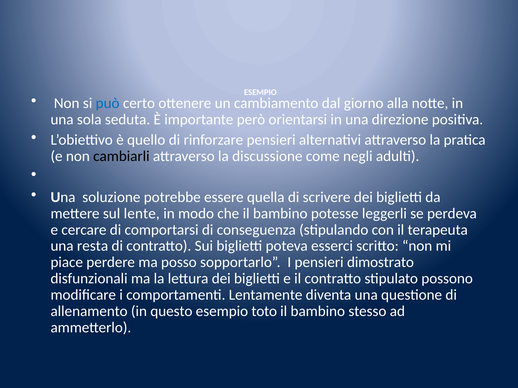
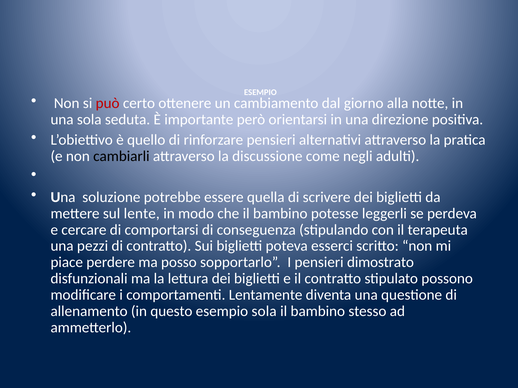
può colour: blue -> red (108, 103)
resta: resta -> pezzi (93, 246)
esempio toto: toto -> sola (264, 312)
